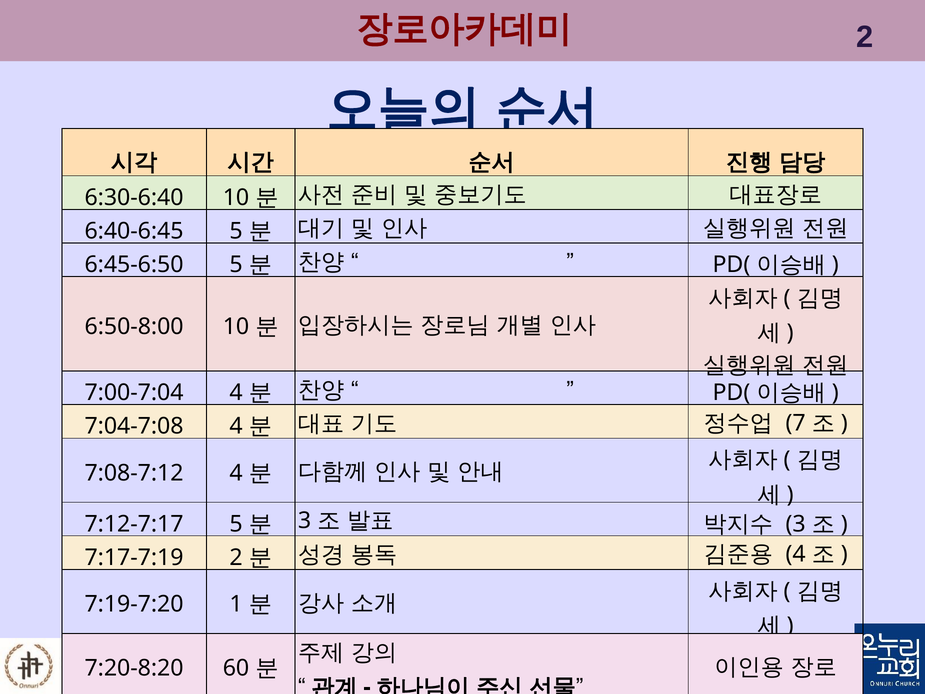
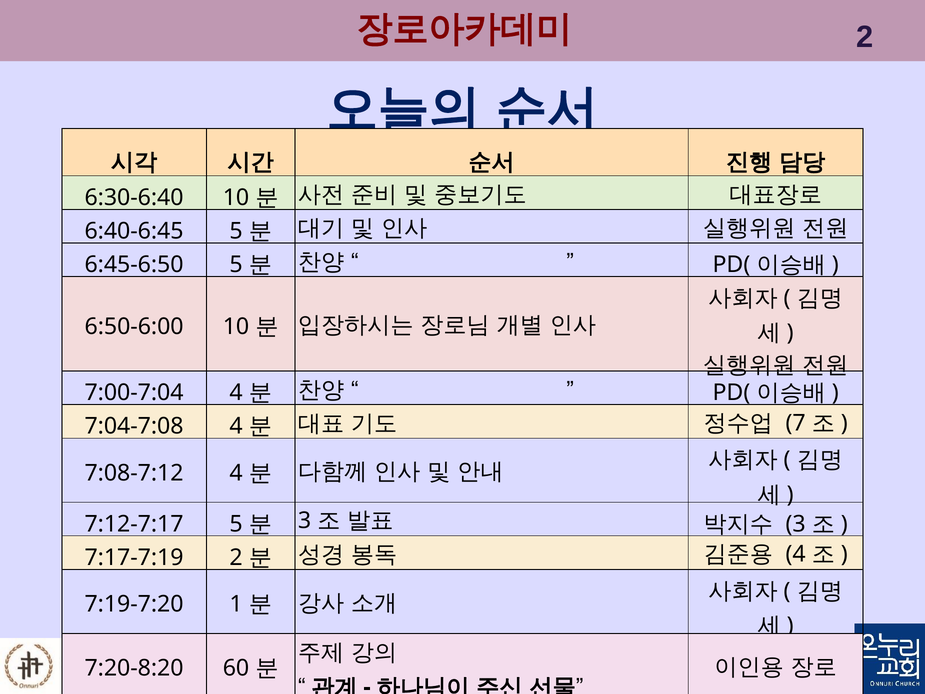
6:50-8:00: 6:50-8:00 -> 6:50-6:00 (134, 326)
